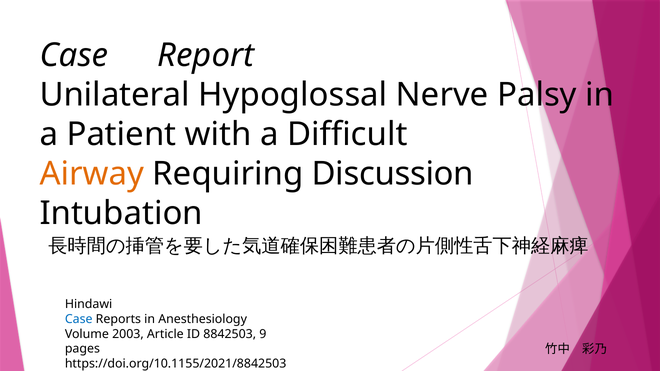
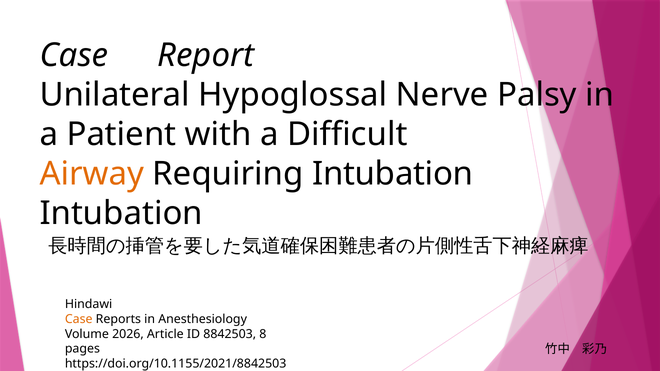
Requiring Discussion: Discussion -> Intubation (393, 174)
Case colour: blue -> orange (79, 319)
2003: 2003 -> 2026 (128, 334)
9: 9 -> 8 (263, 334)
